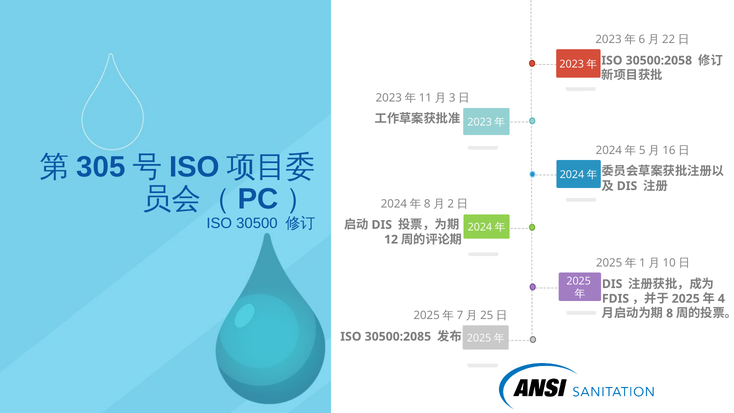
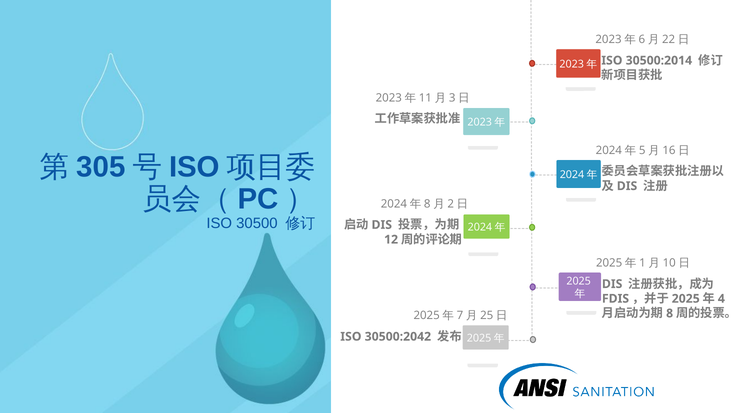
30500:2058: 30500:2058 -> 30500:2014 (659, 60)
30500:2085: 30500:2085 -> 30500:2042 (398, 337)
